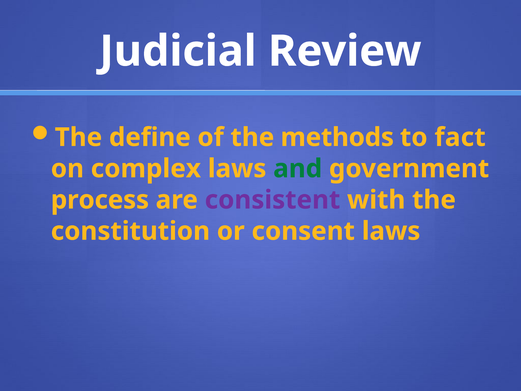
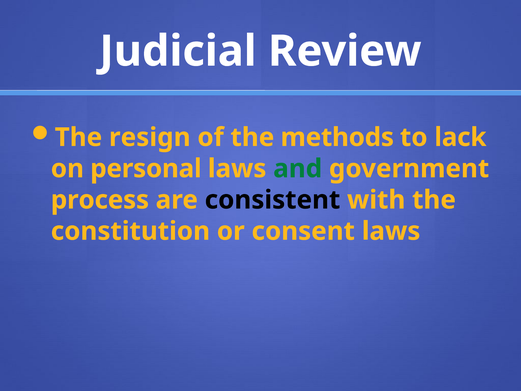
define: define -> resign (150, 137)
fact: fact -> lack (460, 137)
complex: complex -> personal (146, 169)
consistent colour: purple -> black (272, 200)
